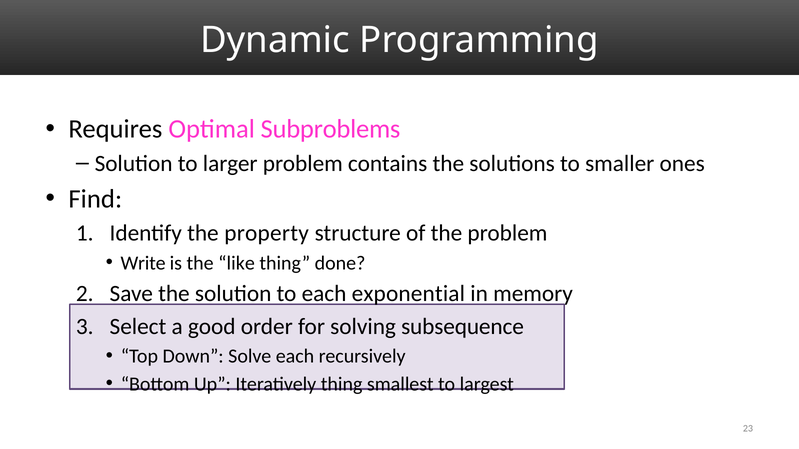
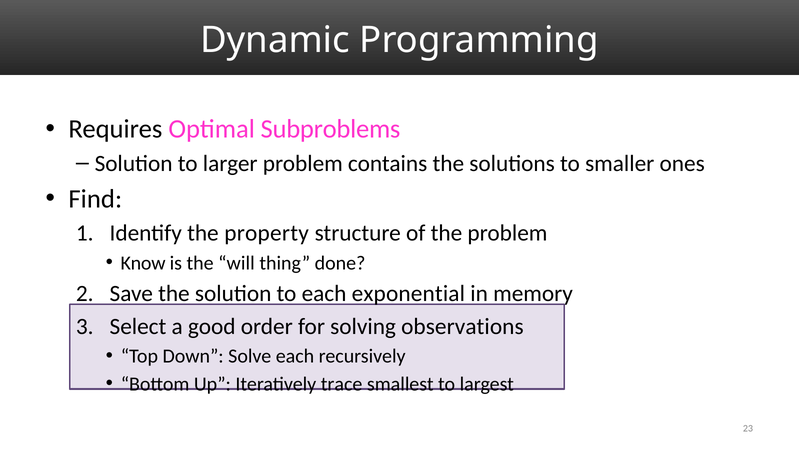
Write: Write -> Know (143, 263)
like: like -> will (236, 263)
subsequence: subsequence -> observations (462, 327)
Iteratively thing: thing -> trace (342, 384)
